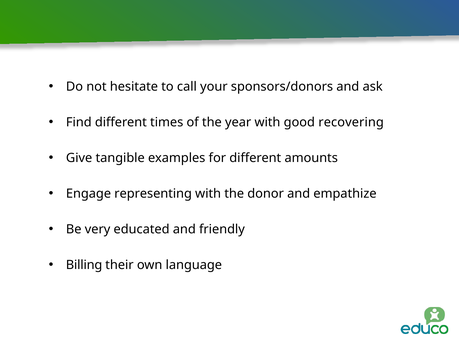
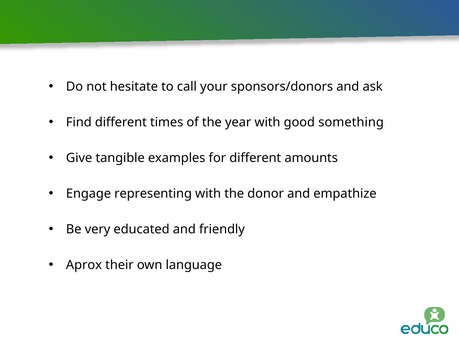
recovering: recovering -> something (351, 122)
Billing: Billing -> Aprox (84, 265)
